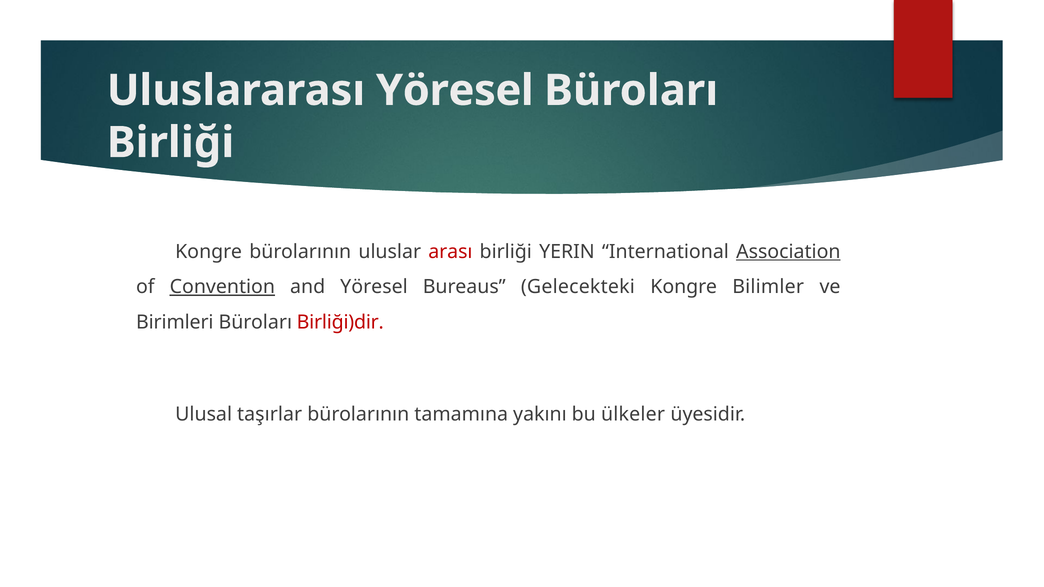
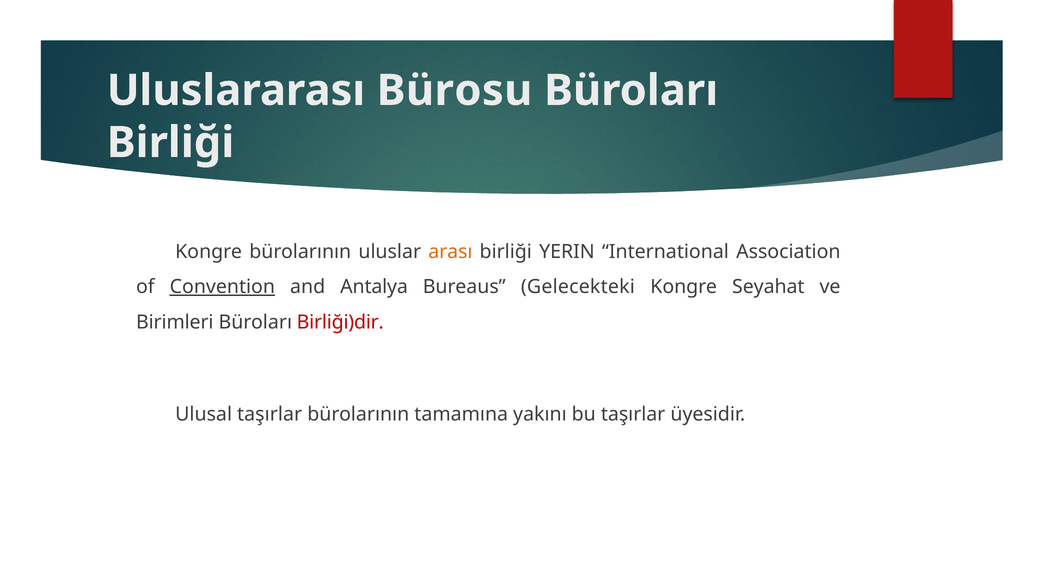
Uluslararası Yöresel: Yöresel -> Bürosu (454, 91)
arası colour: red -> orange (450, 252)
Association underline: present -> none (788, 252)
and Yöresel: Yöresel -> Antalya (374, 287)
Bilimler: Bilimler -> Seyahat (768, 287)
bu ülkeler: ülkeler -> taşırlar (633, 414)
